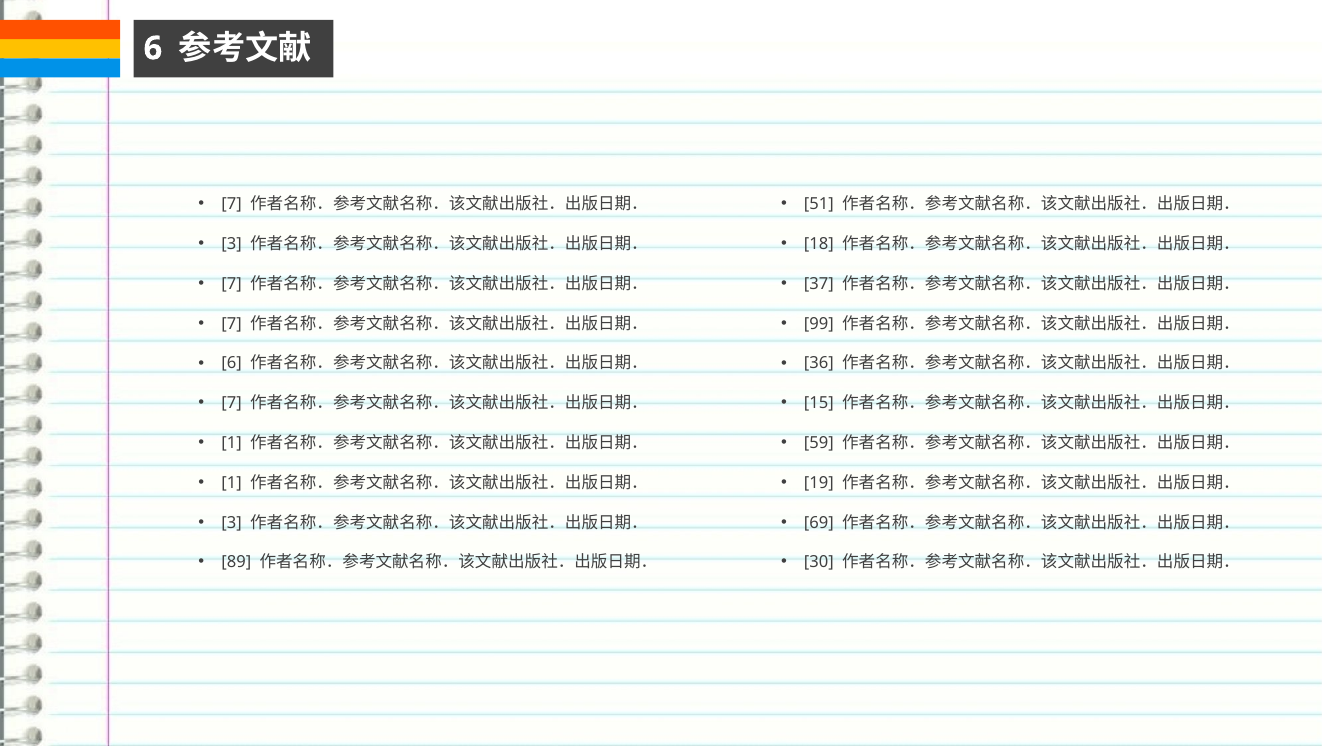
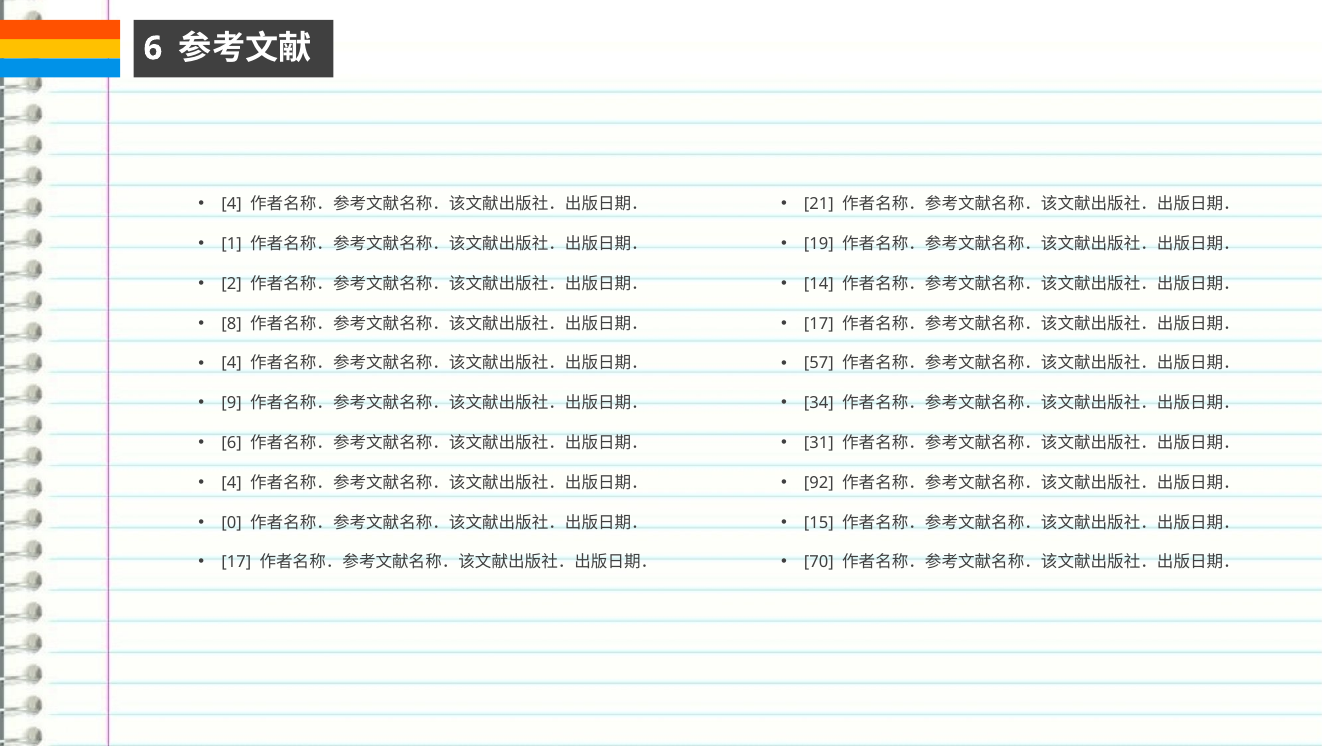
7: 7 -> 4 (232, 204)
51: 51 -> 21 (819, 204)
3: 3 -> 1 (232, 244)
18: 18 -> 19 (819, 244)
7: 7 -> 2 (232, 284)
37: 37 -> 14 (819, 284)
7: 7 -> 8 (232, 324)
99: 99 -> 17 (819, 324)
6: 6 -> 4 (232, 364)
36: 36 -> 57 (819, 364)
7: 7 -> 9 (232, 404)
15: 15 -> 34 (819, 404)
1: 1 -> 6 (232, 443)
59: 59 -> 31 (819, 443)
1: 1 -> 4 (232, 483)
19: 19 -> 92 (819, 483)
3: 3 -> 0 (232, 523)
69: 69 -> 15 (819, 523)
89: 89 -> 17 (236, 563)
30: 30 -> 70 (819, 563)
